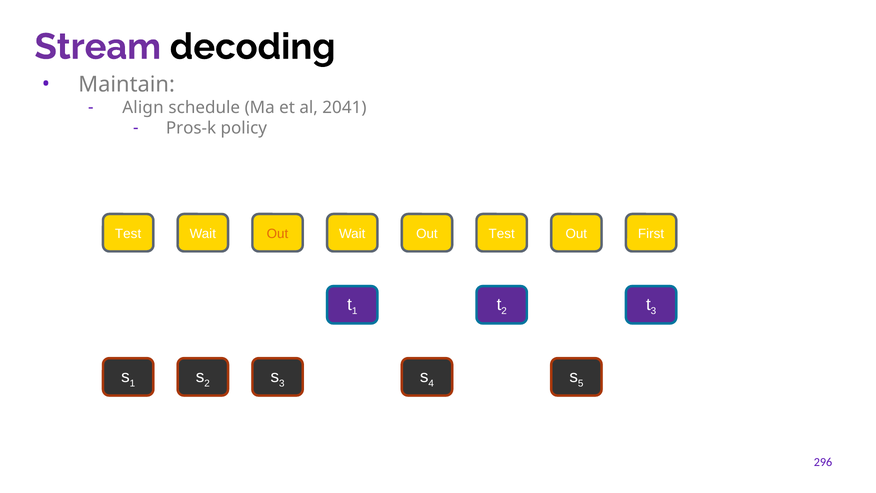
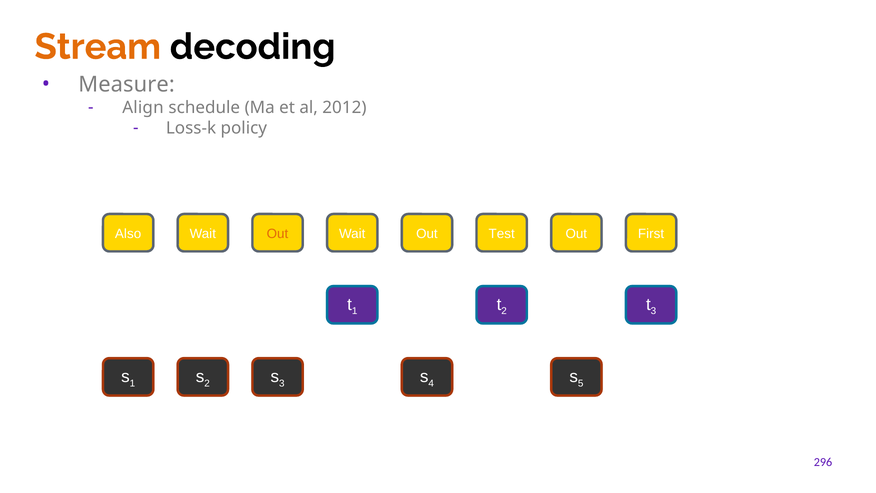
Stream colour: purple -> orange (98, 47)
Maintain: Maintain -> Measure (127, 85)
2041: 2041 -> 2012 (344, 108)
Pros-k: Pros-k -> Loss-k (191, 128)
Test: Test -> Also (128, 233)
